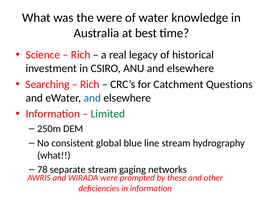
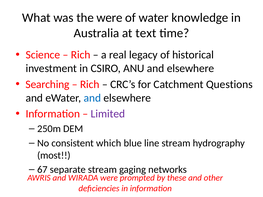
best: best -> text (146, 33)
Limited colour: green -> purple (108, 114)
global: global -> which (109, 143)
what: what -> most (54, 156)
78: 78 -> 67 (42, 170)
